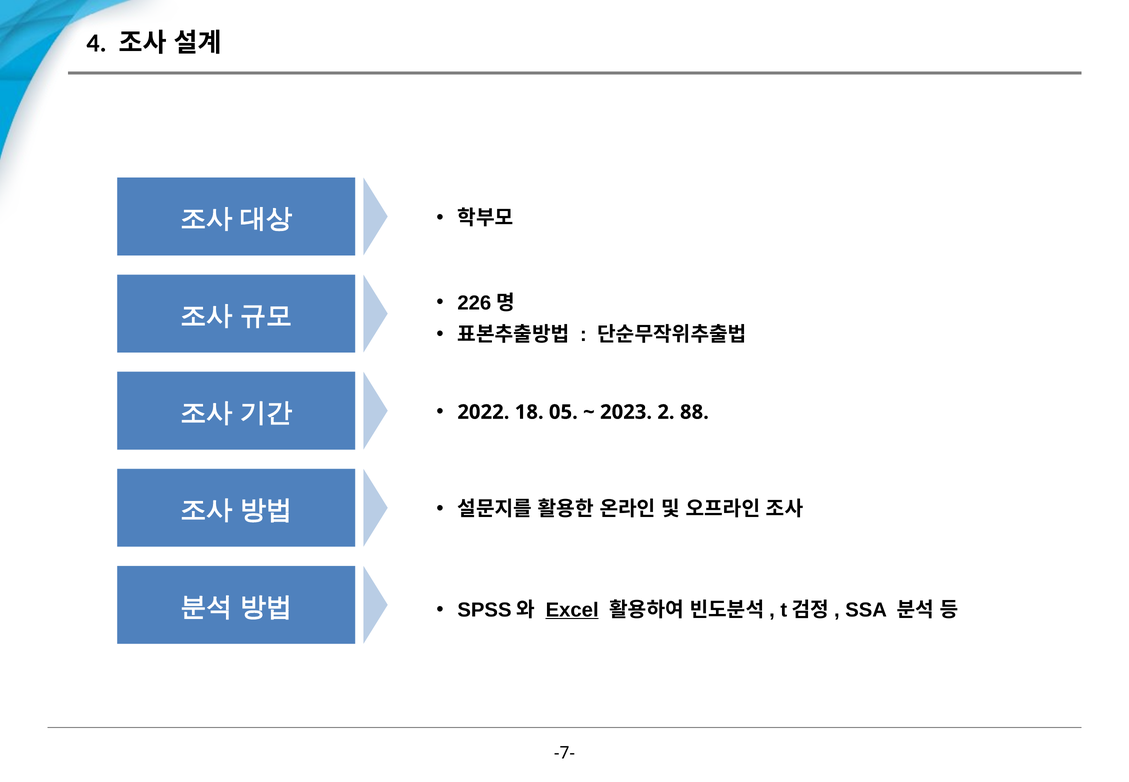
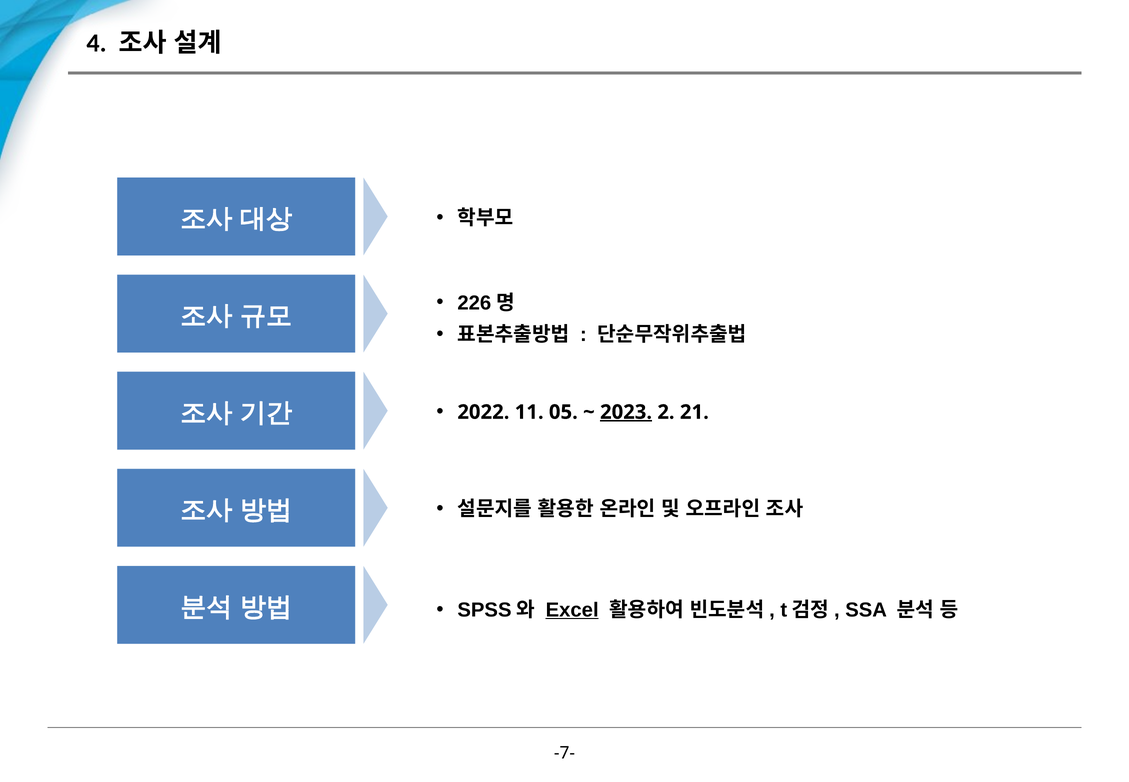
18: 18 -> 11 (529, 412)
2023 underline: none -> present (626, 412)
88: 88 -> 21 (694, 412)
